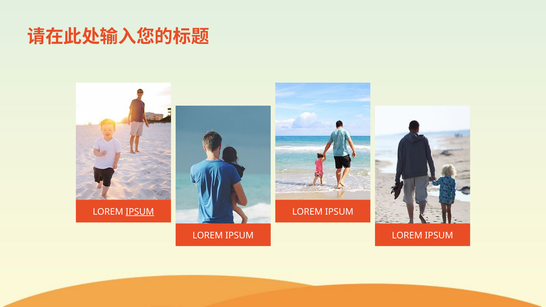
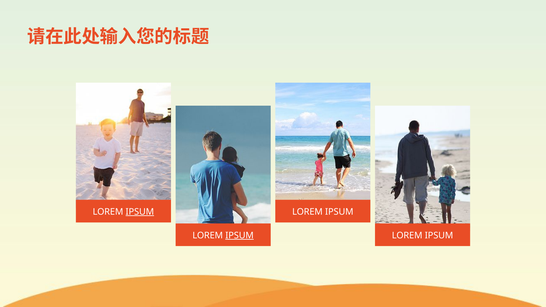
IPSUM underline: none -> present (240, 236)
